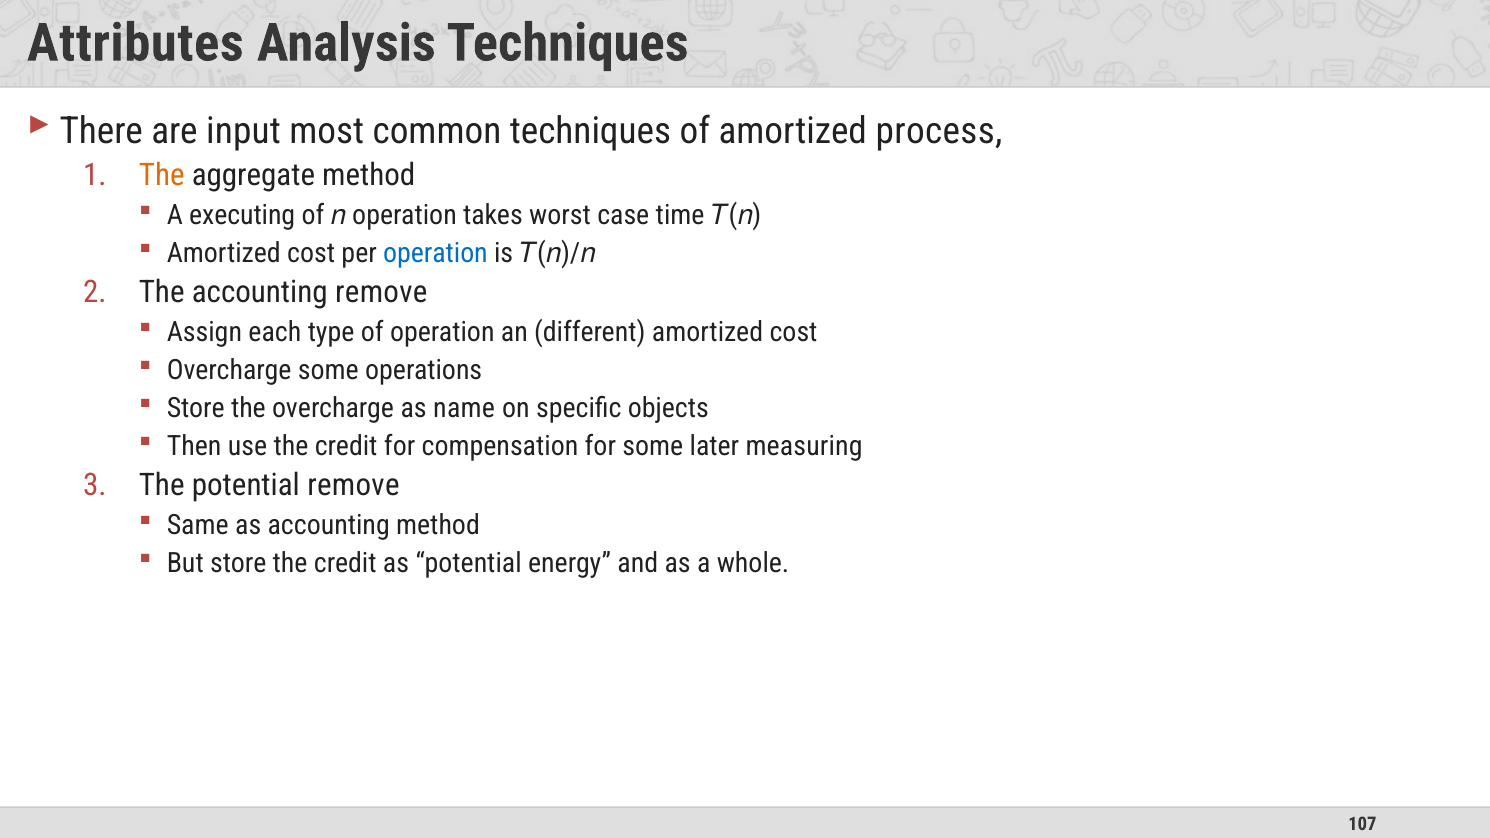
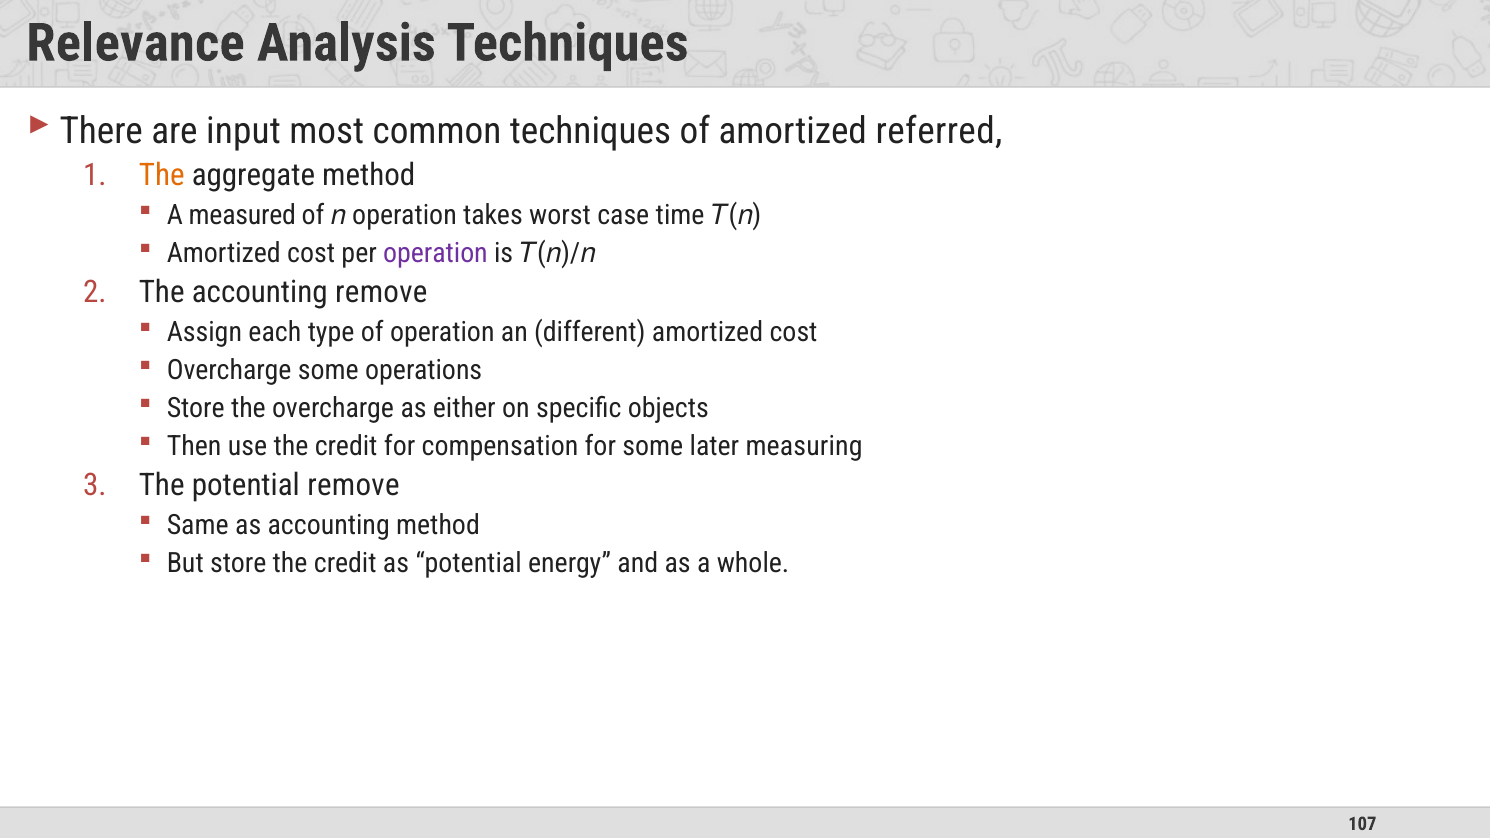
Attributes: Attributes -> Relevance (136, 43)
process: process -> referred (939, 131)
executing: executing -> measured (242, 215)
operation colour: blue -> purple (435, 253)
name: name -> either (464, 408)
